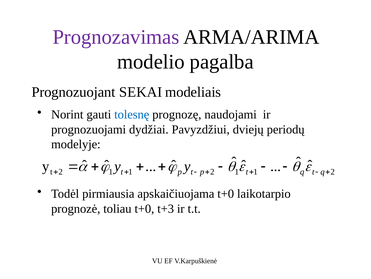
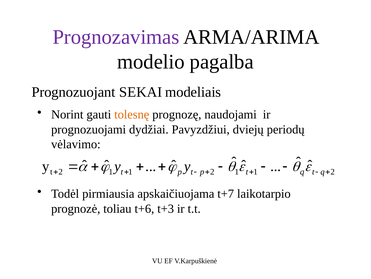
tolesnę colour: blue -> orange (132, 114)
modelyje: modelyje -> vėlavimo (76, 144)
apskaičiuojama t+0: t+0 -> t+7 (226, 193)
toliau t+0: t+0 -> t+6 (144, 208)
